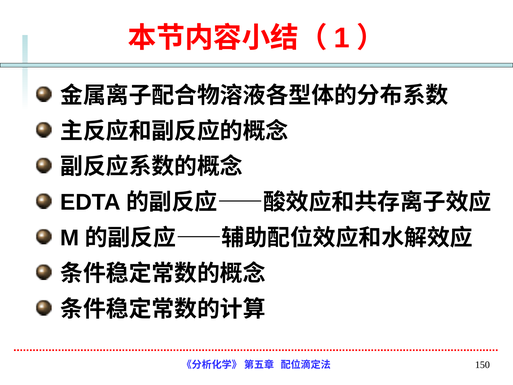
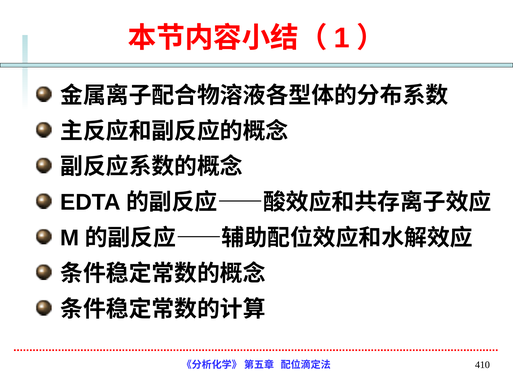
150: 150 -> 410 (482, 365)
